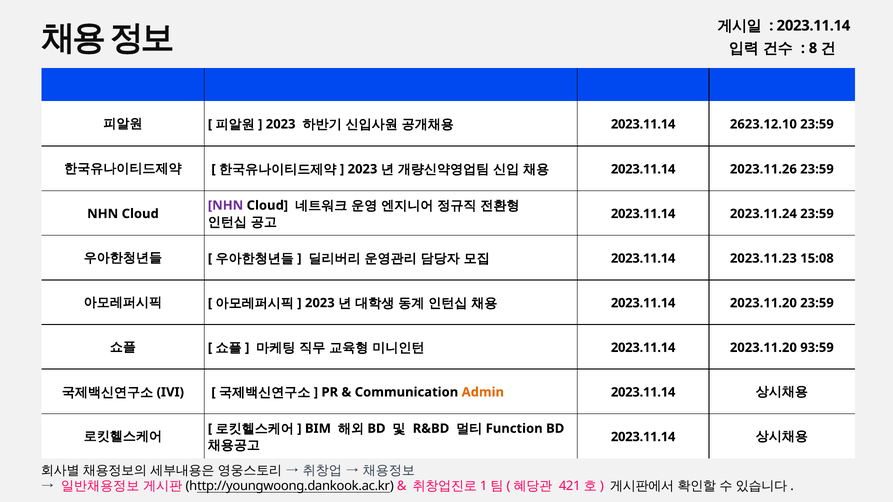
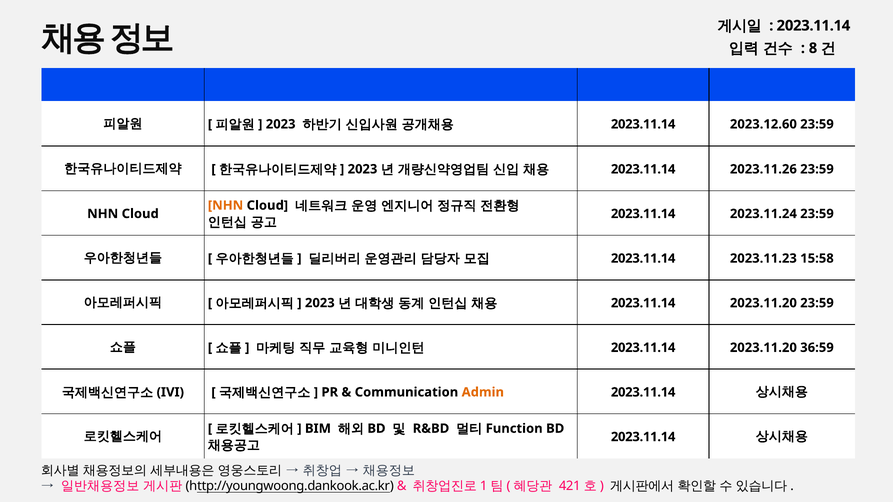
2623.12.10: 2623.12.10 -> 2023.12.60 (763, 124)
NHN colour: purple -> orange (226, 206)
15:08: 15:08 -> 15:58 (817, 259)
93:59: 93:59 -> 36:59 (817, 348)
